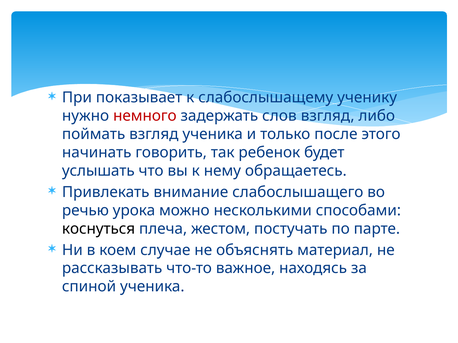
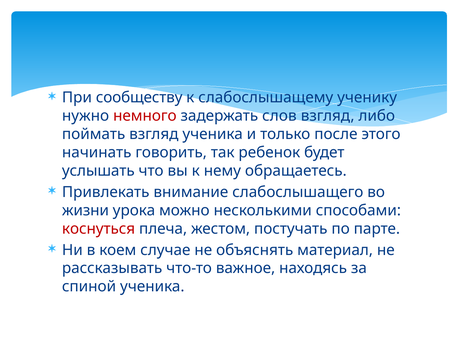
показывает: показывает -> сообществу (139, 98)
речью: речью -> жизни (85, 211)
коснуться colour: black -> red (99, 229)
